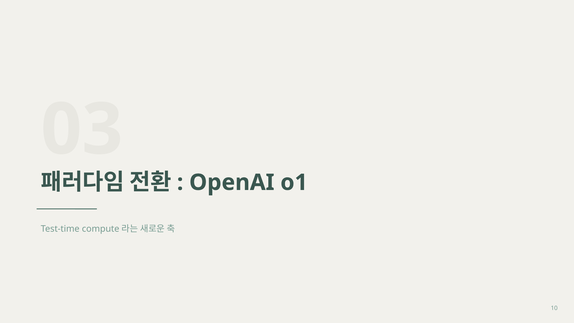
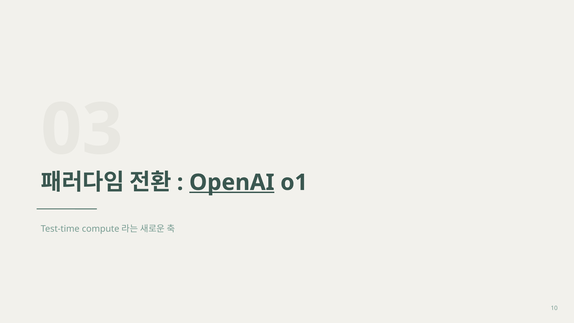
OpenAI underline: none -> present (232, 182)
